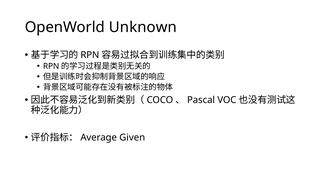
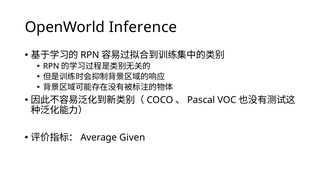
Unknown: Unknown -> Inference (143, 27)
